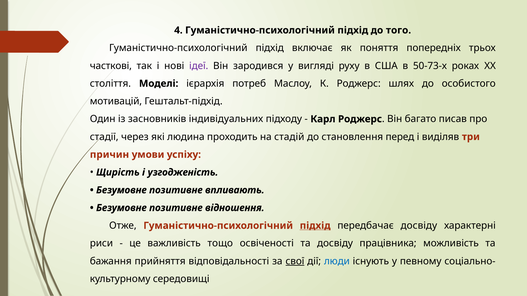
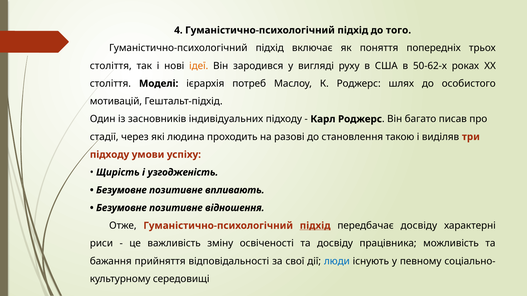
часткові: часткові -> століття (111, 66)
ідеї colour: purple -> orange (199, 66)
50-73-х: 50-73-х -> 50-62-х (430, 66)
стадій: стадій -> разові (289, 137)
перед: перед -> такою (400, 137)
причин: причин -> підходу (110, 155)
тощо: тощо -> зміну (220, 244)
свої underline: present -> none (295, 261)
